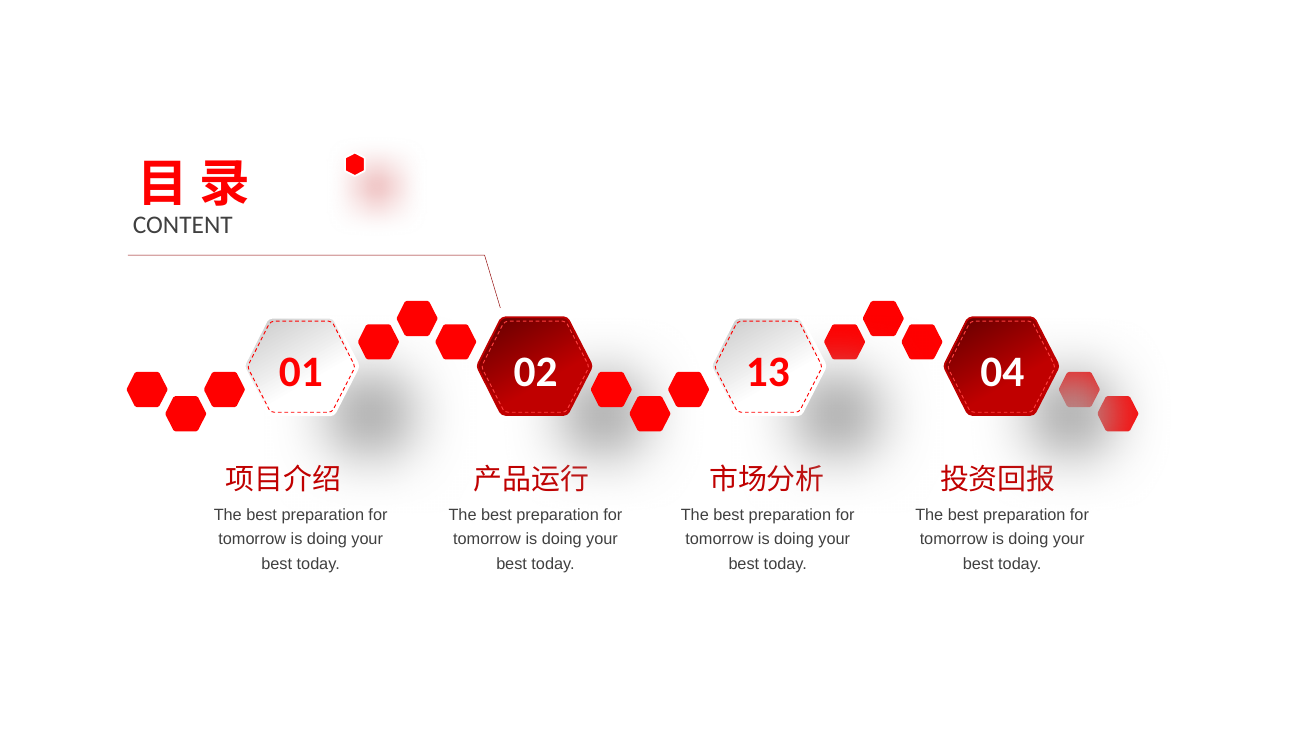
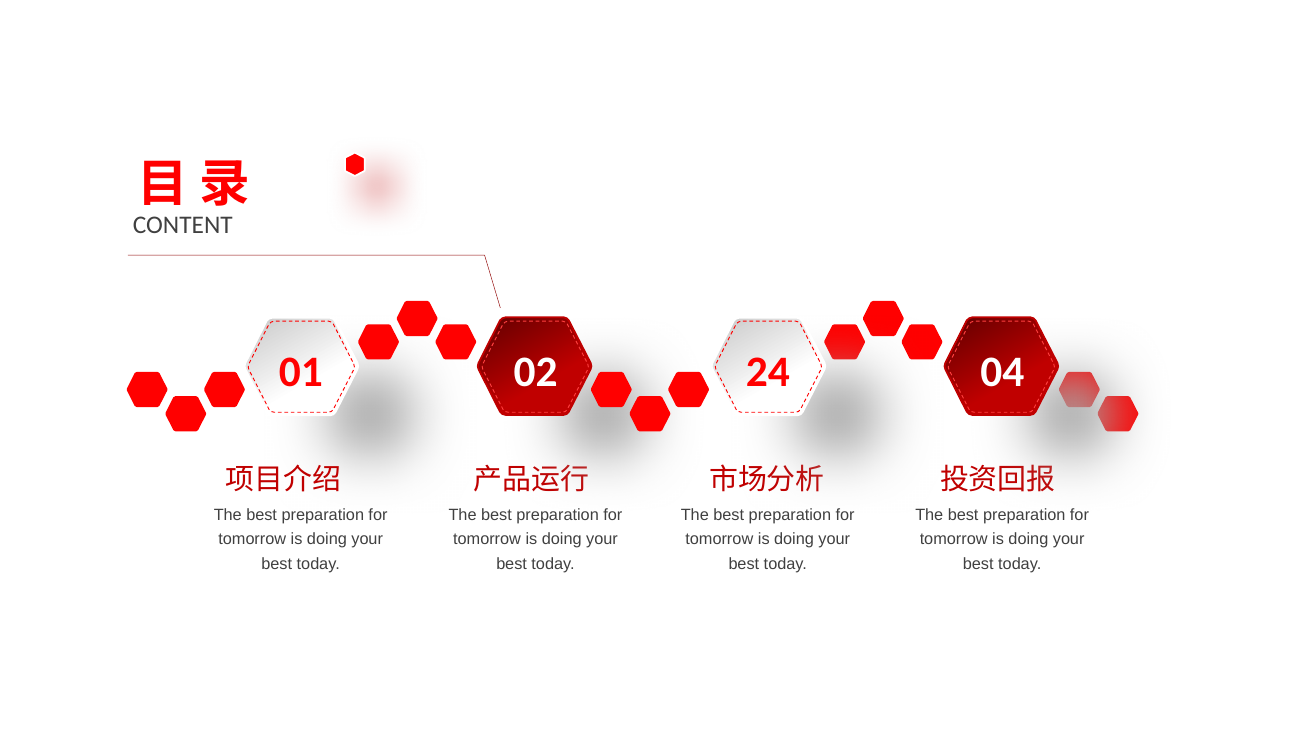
13: 13 -> 24 (768, 372)
